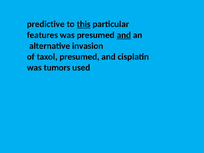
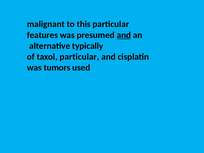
predictive: predictive -> malignant (46, 24)
this underline: present -> none (84, 24)
invasion: invasion -> typically (88, 46)
taxol presumed: presumed -> particular (79, 57)
